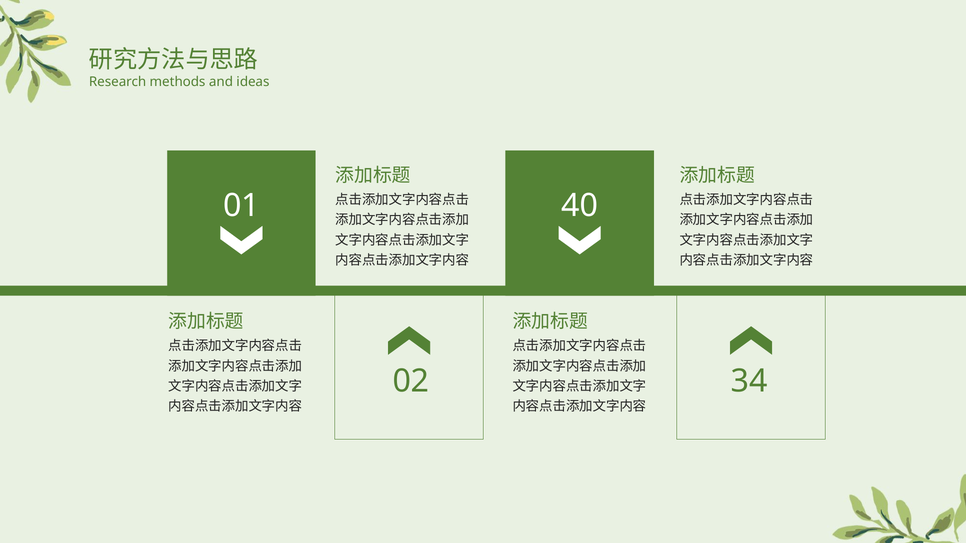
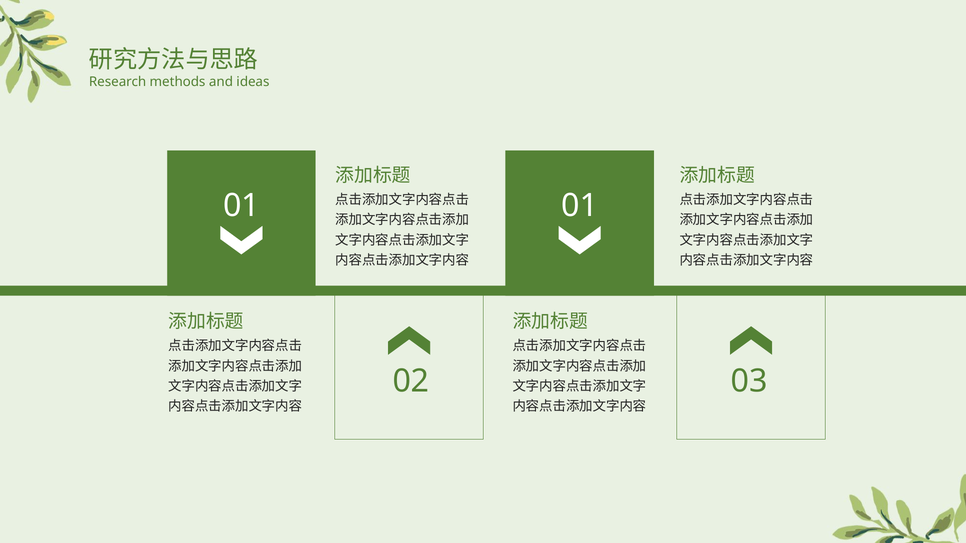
01 40: 40 -> 01 (580, 206)
34: 34 -> 03 (749, 381)
